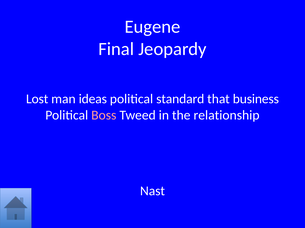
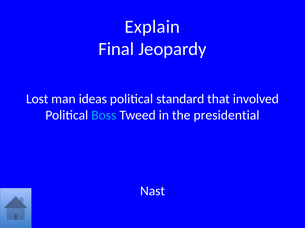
Eugene: Eugene -> Explain (152, 27)
business: business -> involved (256, 99)
Boss colour: pink -> light blue (104, 116)
relationship: relationship -> presidential (226, 116)
